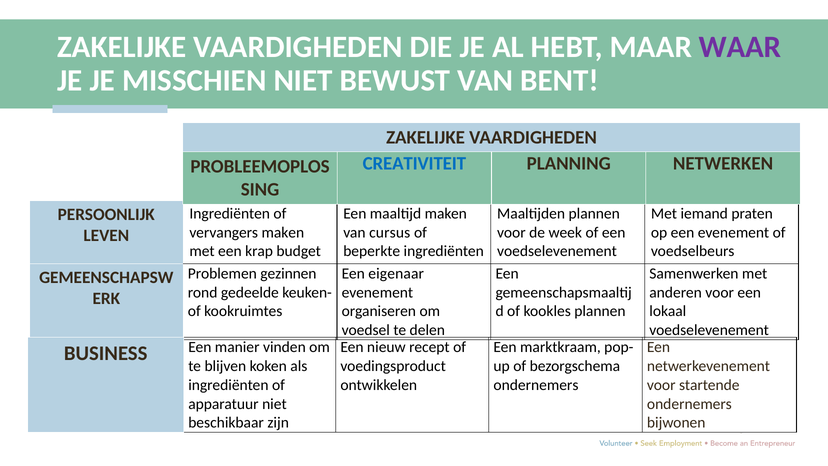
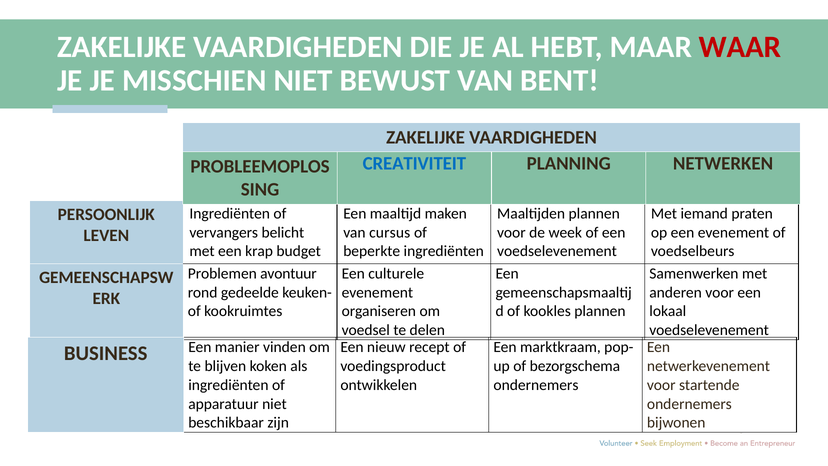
WAAR colour: purple -> red (740, 47)
vervangers maken: maken -> belicht (283, 232)
gezinnen: gezinnen -> avontuur (288, 273)
eigenaar: eigenaar -> culturele (396, 273)
